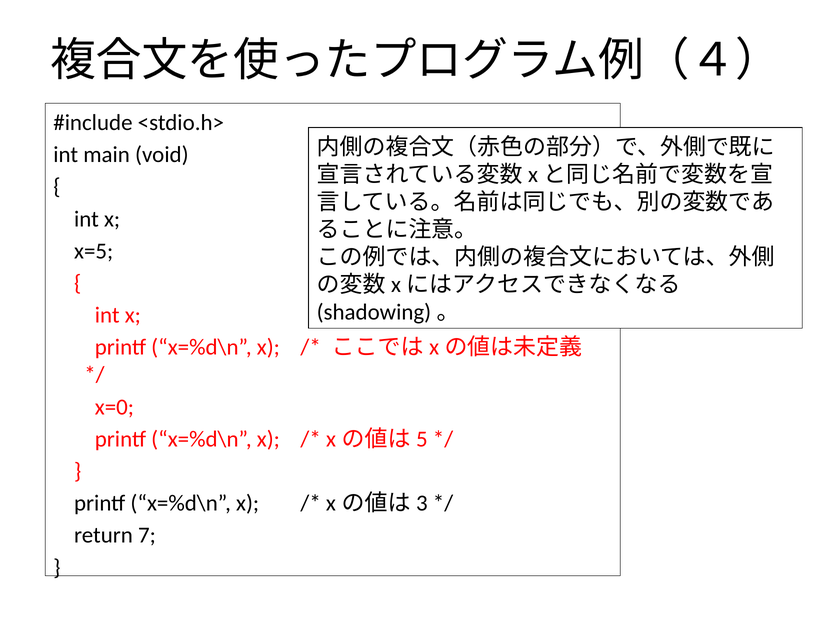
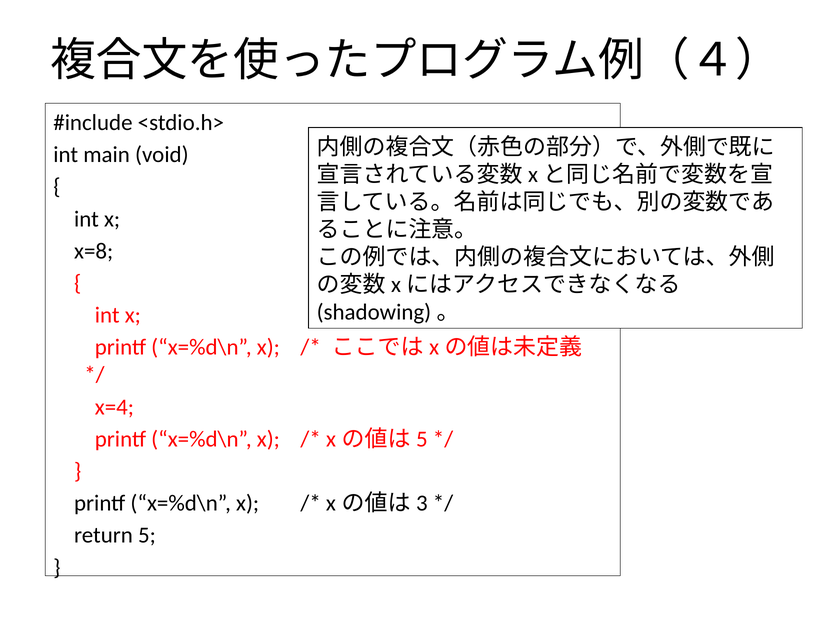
x=5: x=5 -> x=8 (94, 251)
x=0: x=0 -> x=4 (114, 407)
7: 7 -> 5 (147, 535)
